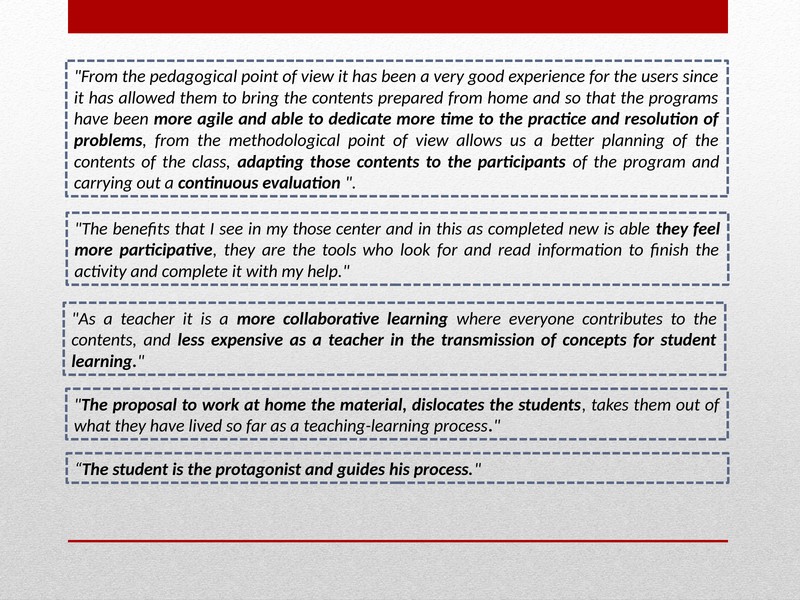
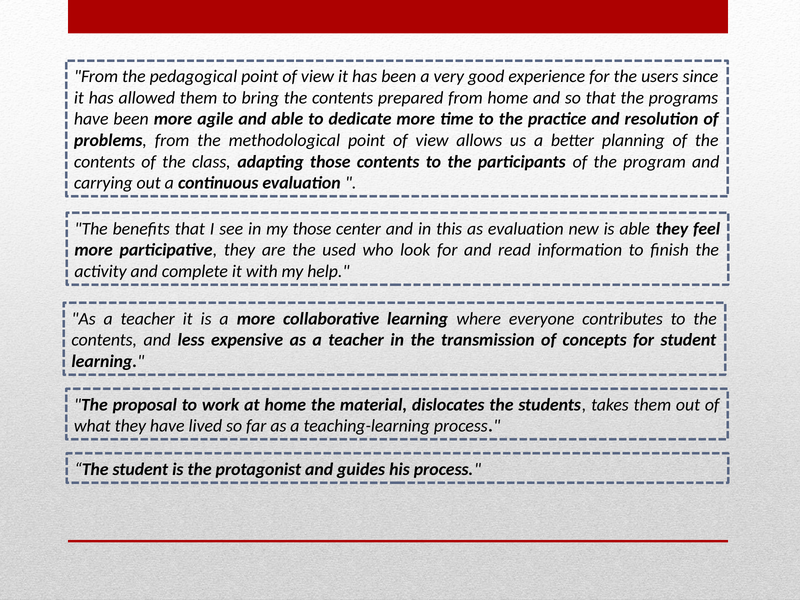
as completed: completed -> evaluation (526, 229)
tools: tools -> used (339, 250)
